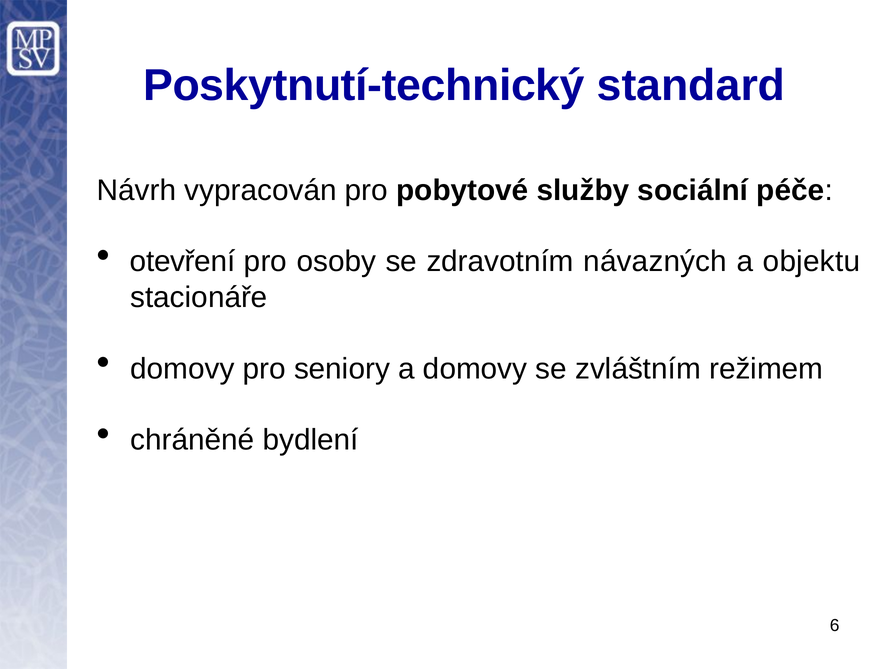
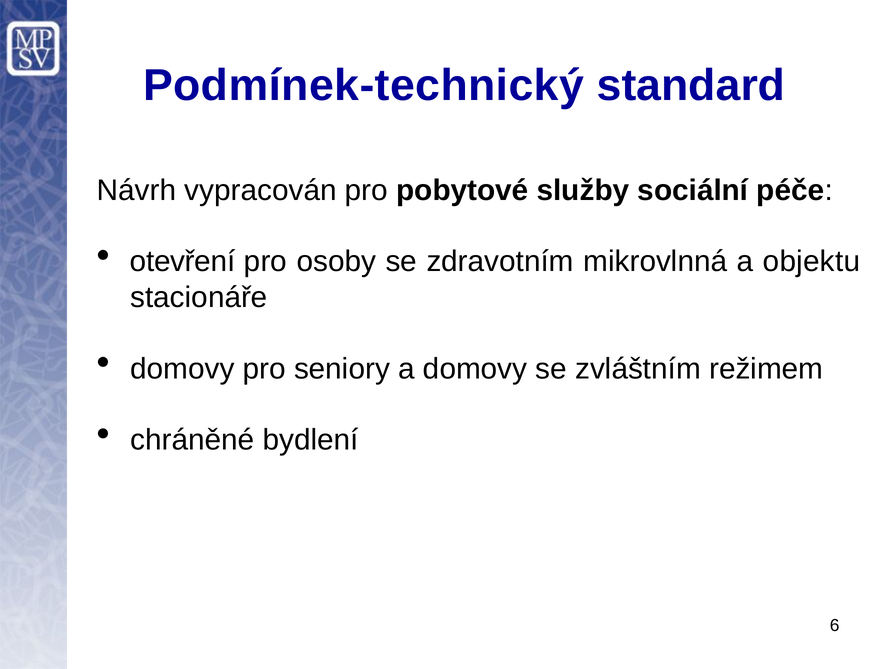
Poskytnutí-technický: Poskytnutí-technický -> Podmínek-technický (364, 86)
návazných: návazných -> mikrovlnná (655, 262)
